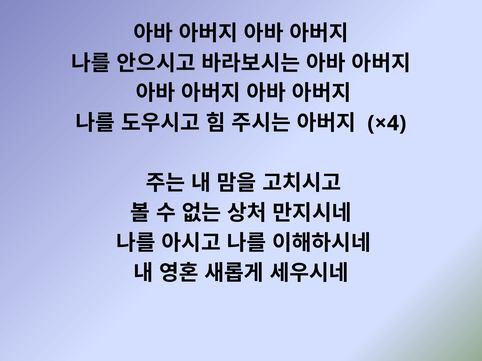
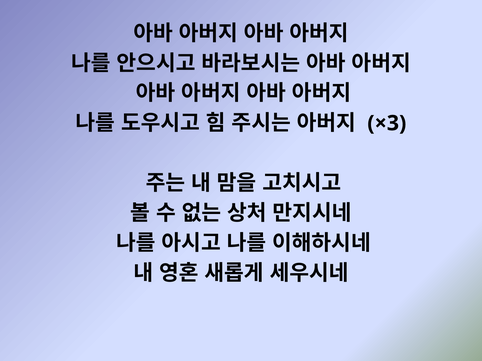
×4: ×4 -> ×3 (387, 123)
